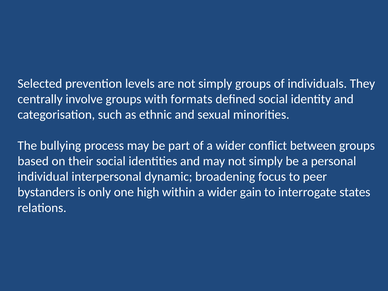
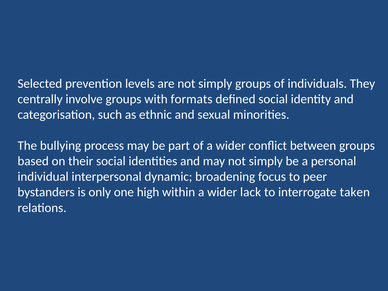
gain: gain -> lack (251, 192)
states: states -> taken (355, 192)
